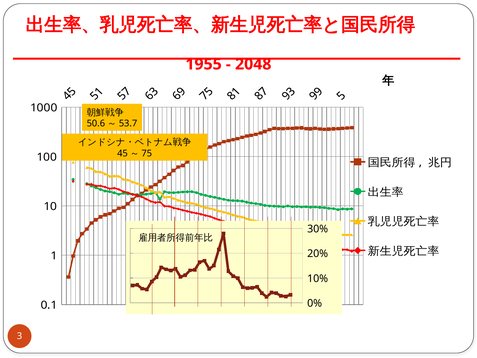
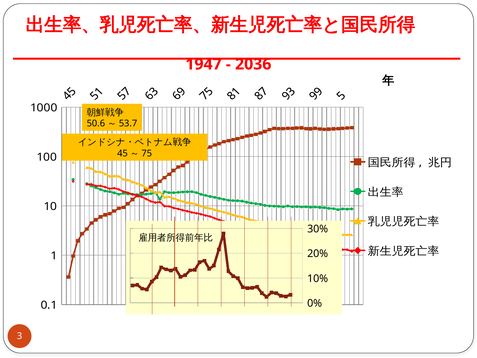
1955: 1955 -> 1947 (204, 64)
2048: 2048 -> 2036 (253, 64)
